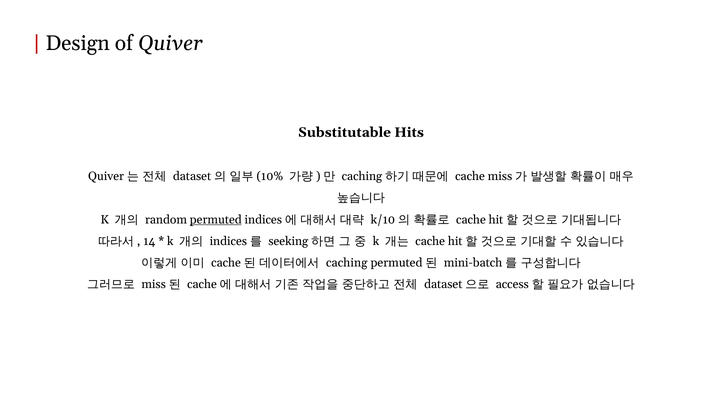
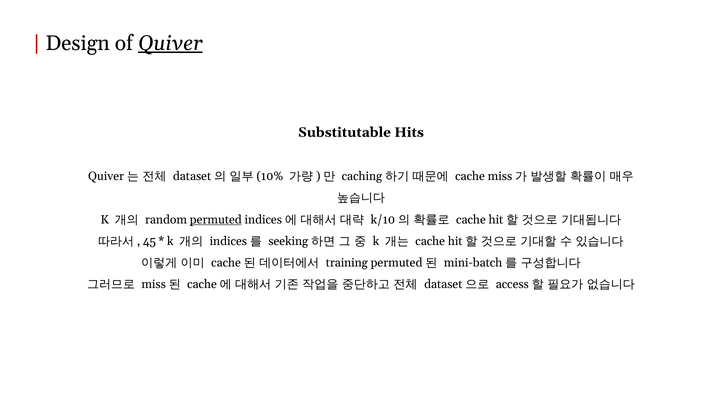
Quiver underline: none -> present (170, 43)
14: 14 -> 45 (149, 241)
caching: caching -> training (347, 263)
